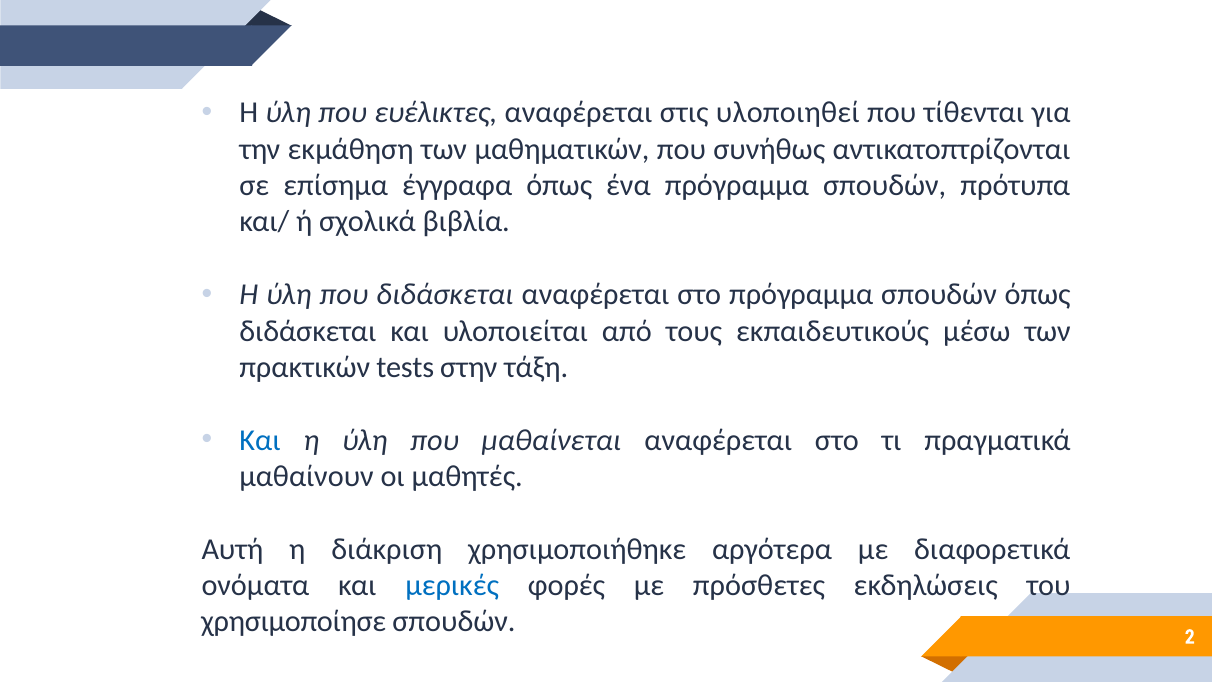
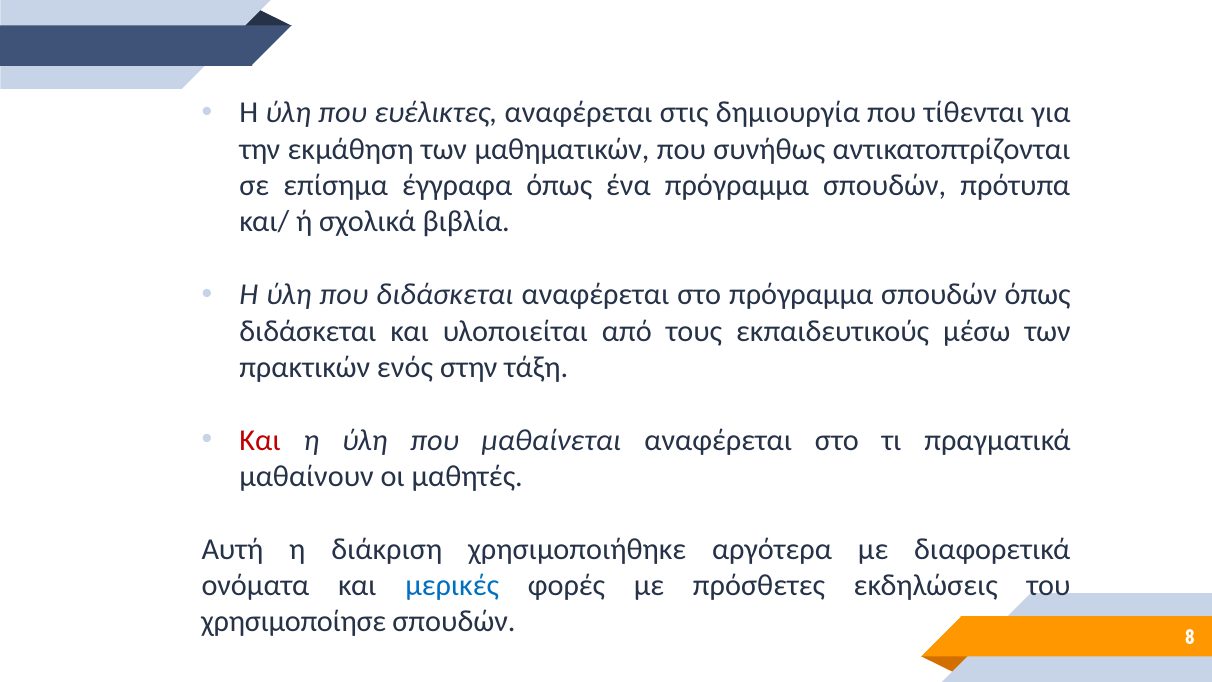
υλοποιηθεί: υλοποιηθεί -> δημιουργία (788, 113)
tests: tests -> ενός (405, 367)
Και colour: blue -> red (260, 440)
2: 2 -> 8 (1190, 637)
